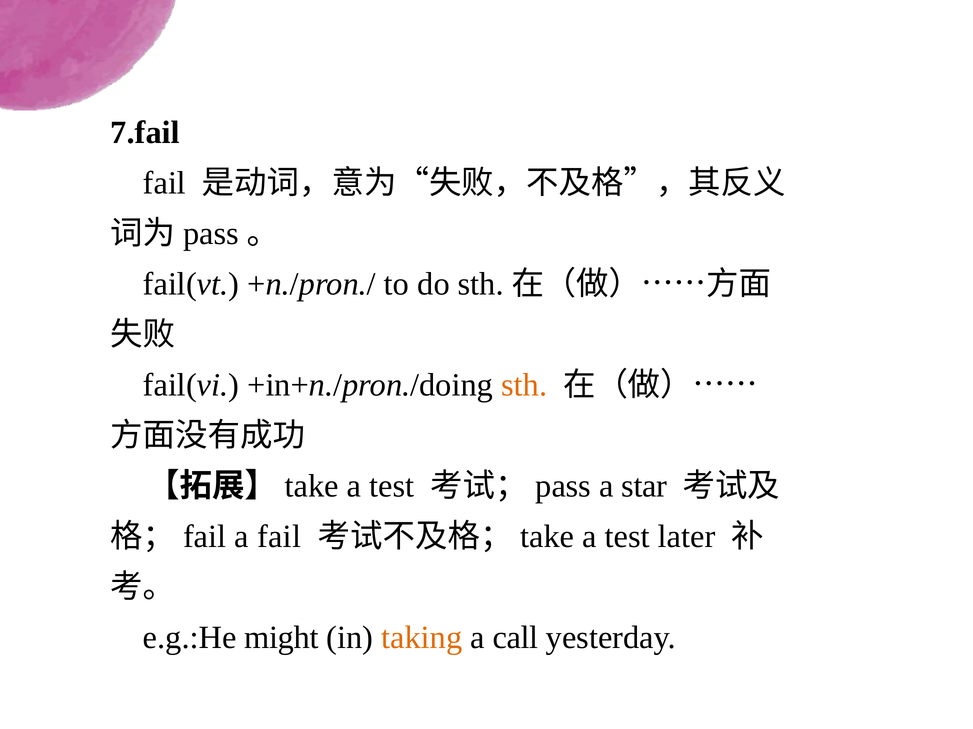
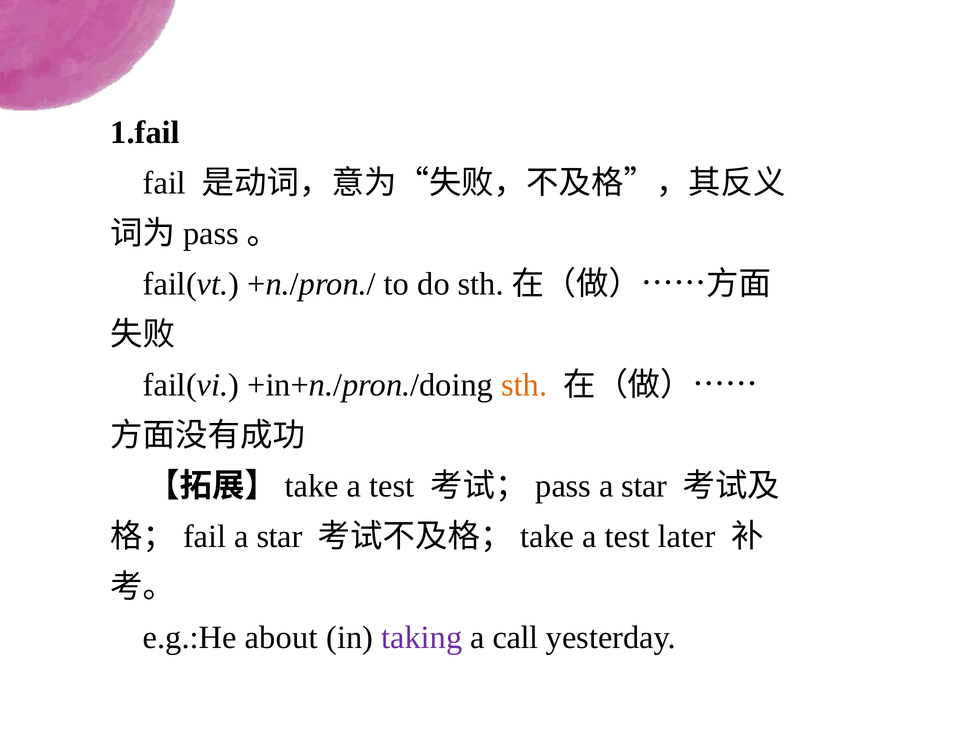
7.fail: 7.fail -> 1.fail (145, 133)
fail: fail -> star (279, 537)
might: might -> about (281, 638)
taking colour: orange -> purple (422, 638)
